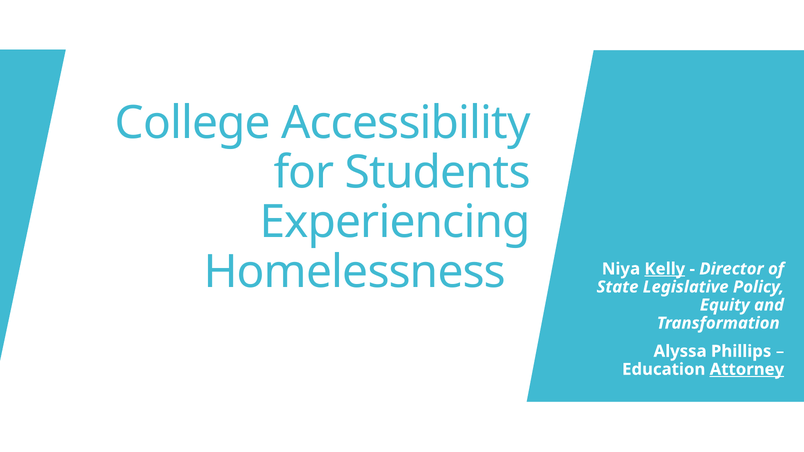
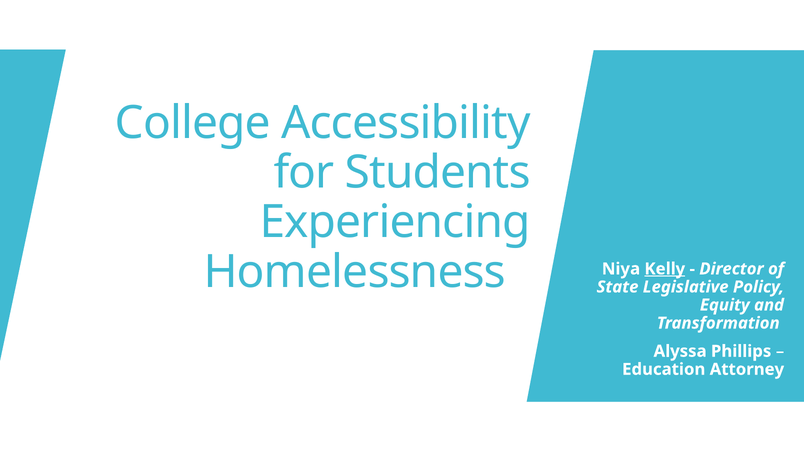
Attorney underline: present -> none (747, 370)
